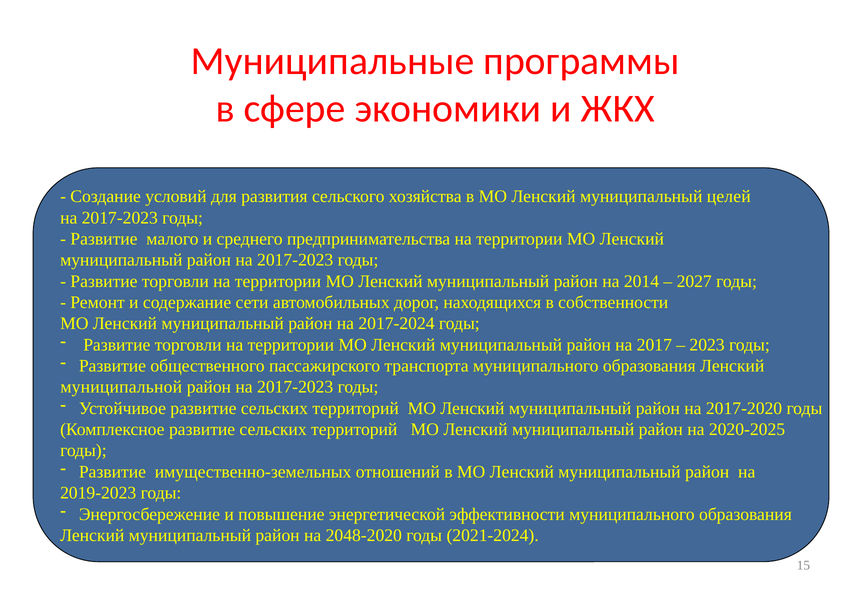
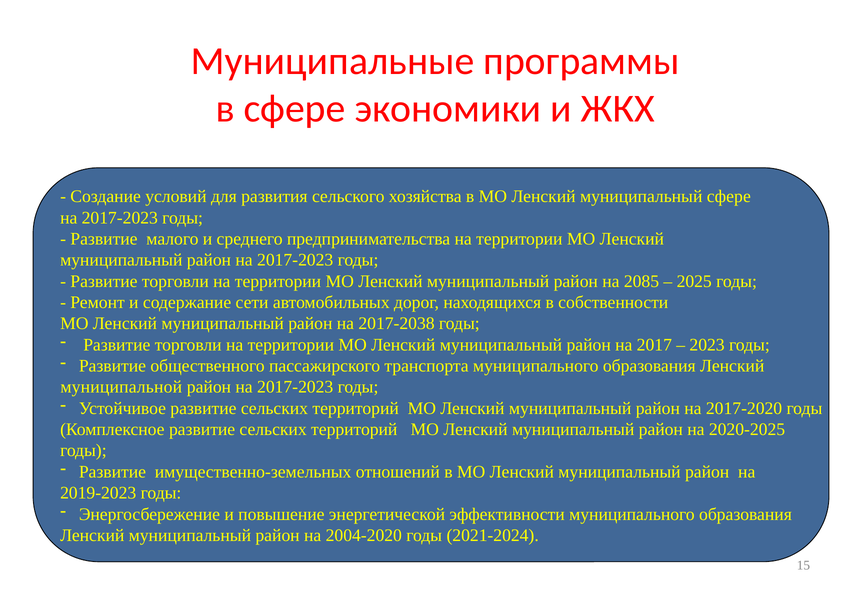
муниципальный целей: целей -> сфере (729, 197)
2014: 2014 -> 2085 (642, 281)
2027: 2027 -> 2025 (694, 281)
2017-2024: 2017-2024 -> 2017-2038 (397, 324)
2048-2020: 2048-2020 -> 2004-2020 (364, 535)
